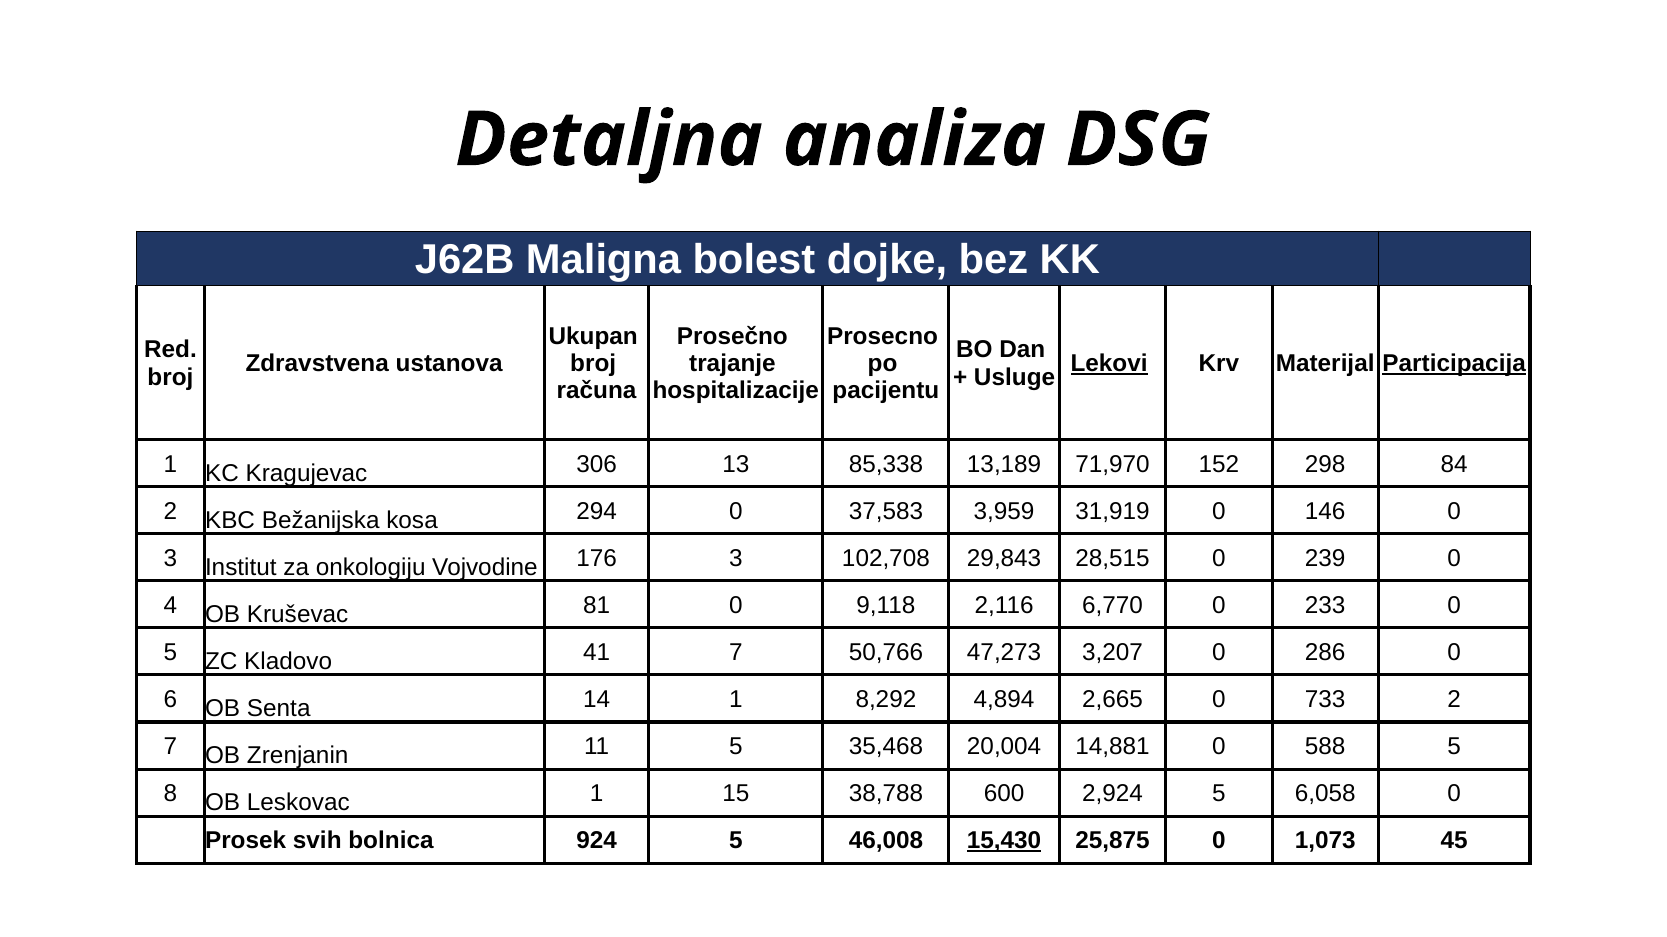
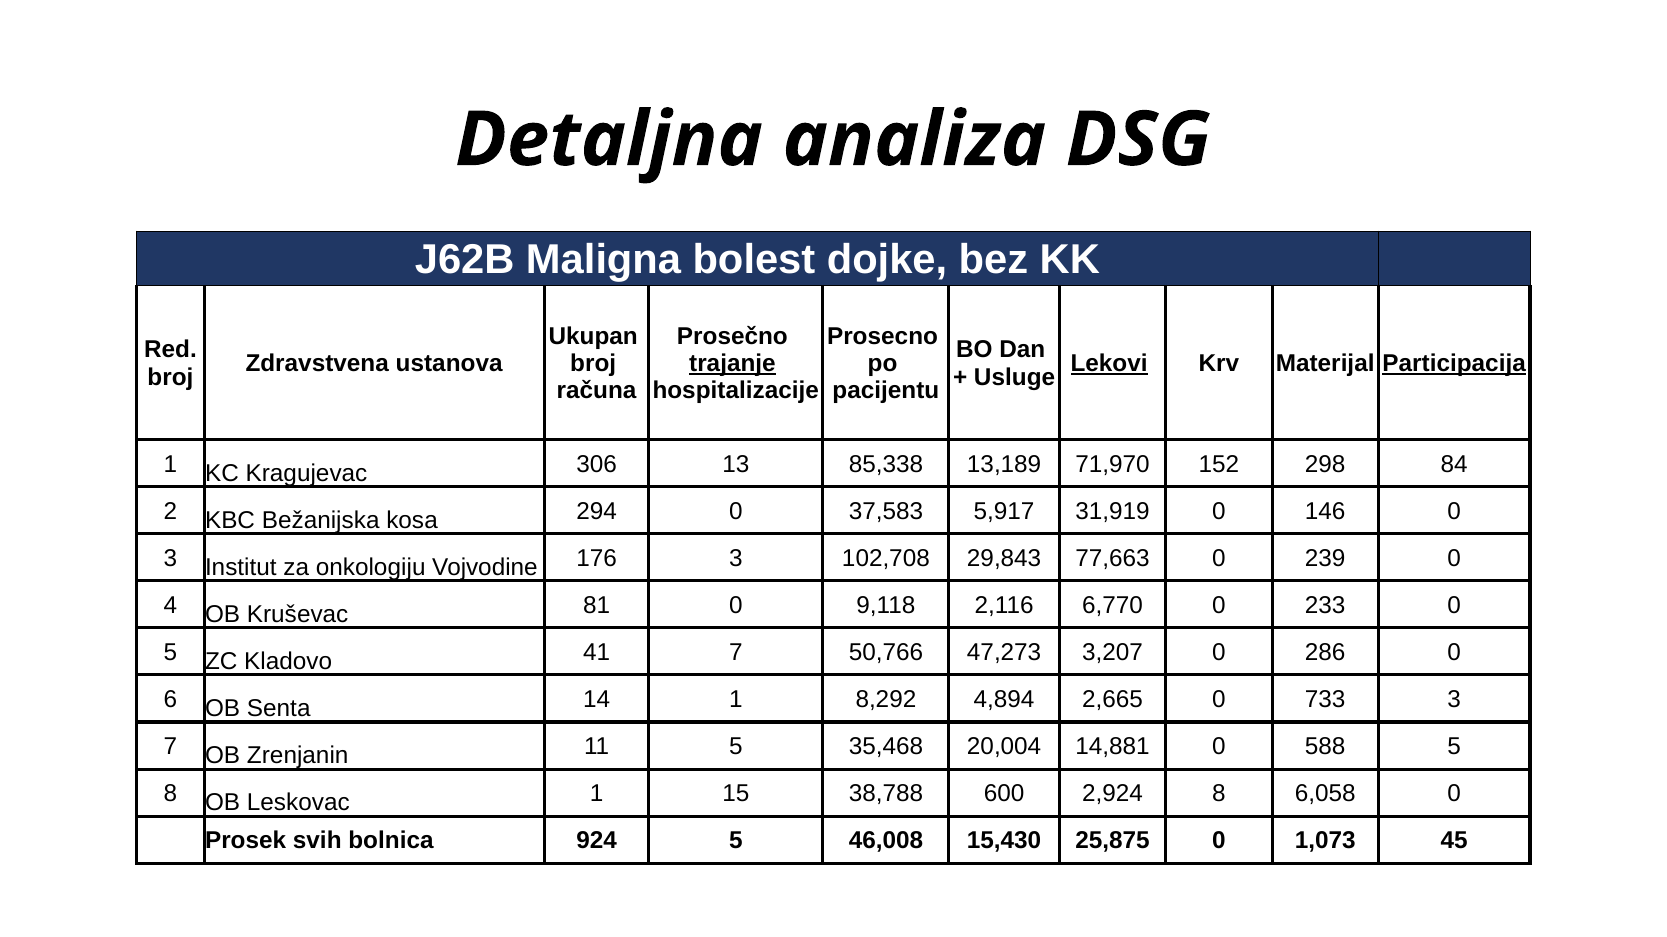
trajanje underline: none -> present (732, 364)
3,959: 3,959 -> 5,917 (1004, 511)
28,515: 28,515 -> 77,663 (1112, 559)
733 2: 2 -> 3 (1454, 700)
2,924 5: 5 -> 8 (1219, 794)
15,430 underline: present -> none (1004, 841)
